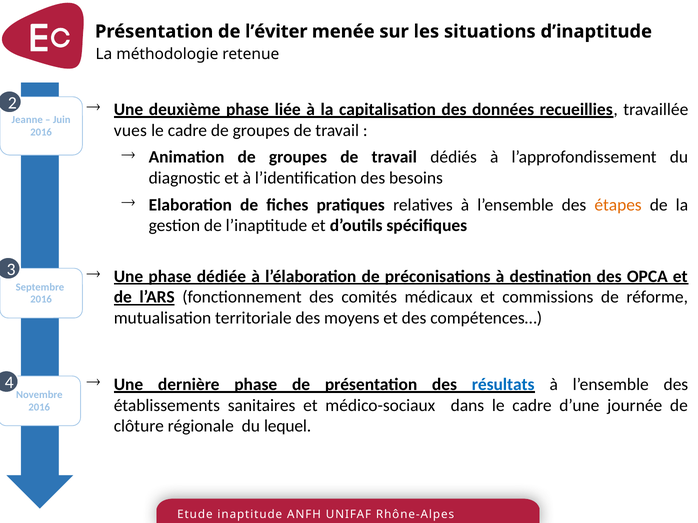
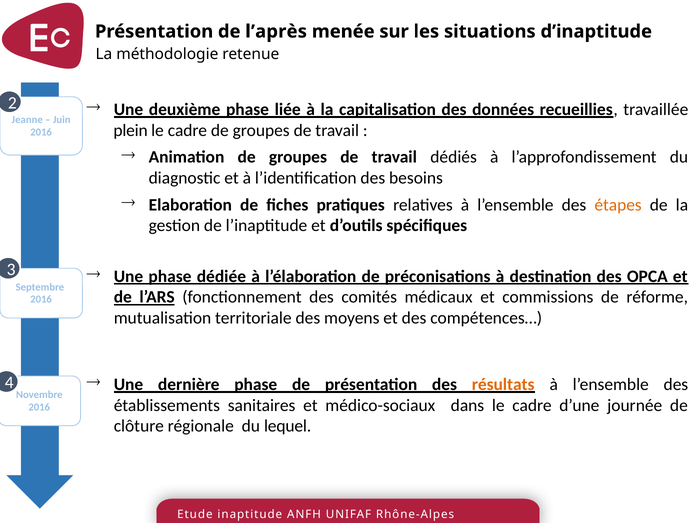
l’éviter: l’éviter -> l’après (276, 32)
vues: vues -> plein (131, 131)
résultats colour: blue -> orange (503, 385)
